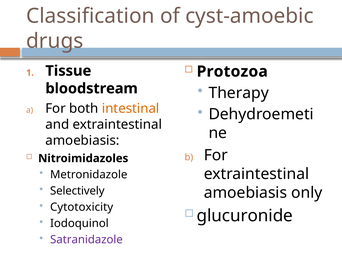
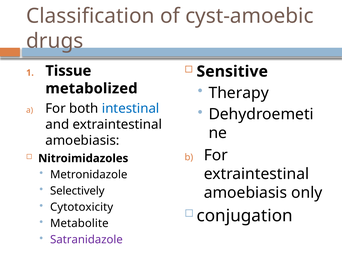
Protozoa: Protozoa -> Sensitive (232, 72)
bloodstream: bloodstream -> metabolized (91, 89)
intestinal colour: orange -> blue (131, 109)
glucuronide: glucuronide -> conjugation (245, 216)
Iodoquinol: Iodoquinol -> Metabolite (79, 224)
